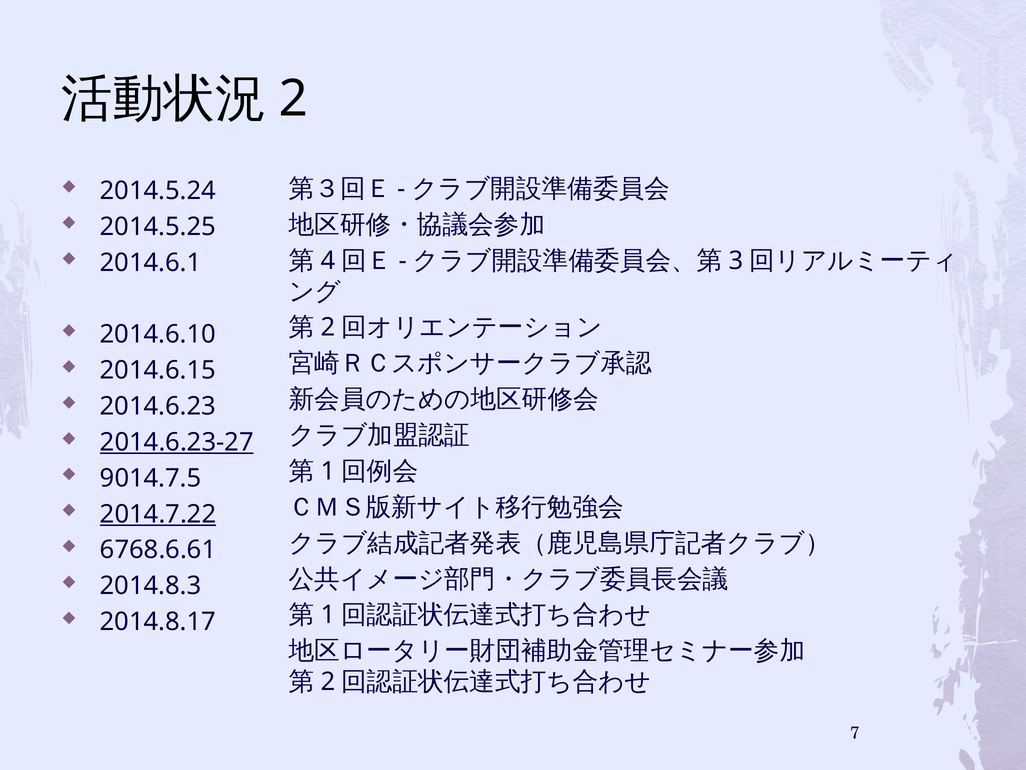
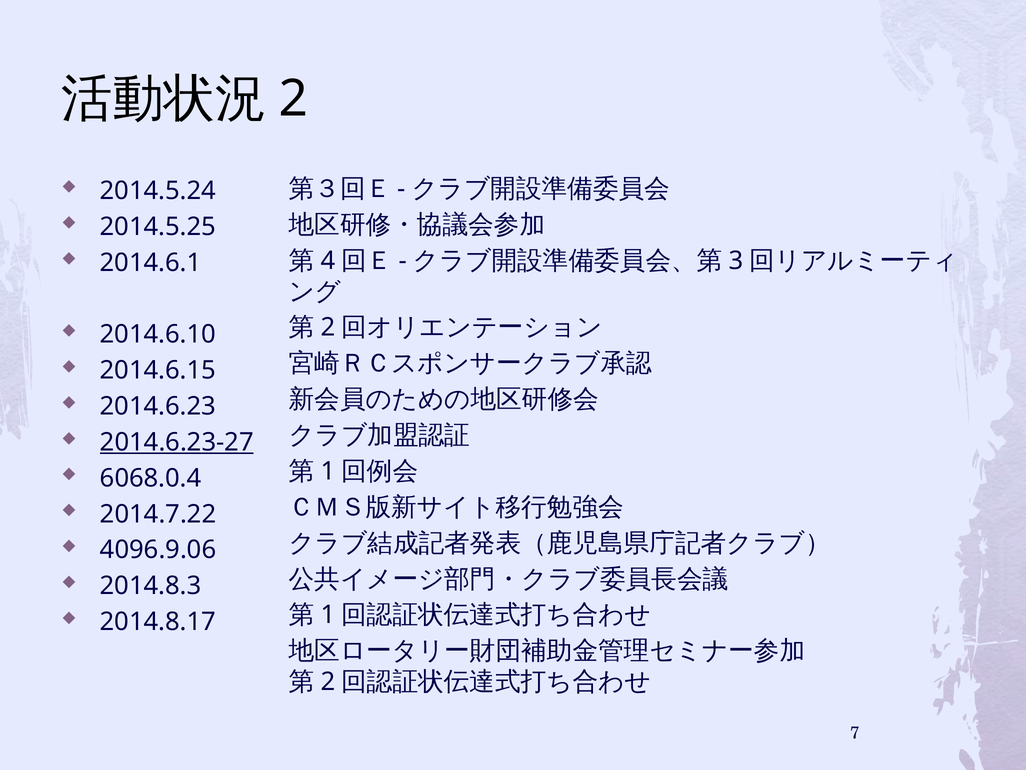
9014.7.5: 9014.7.5 -> 6068.0.4 (151, 478)
2014.7.22 underline: present -> none (158, 514)
6768.6.61: 6768.6.61 -> 4096.9.06 (158, 550)
